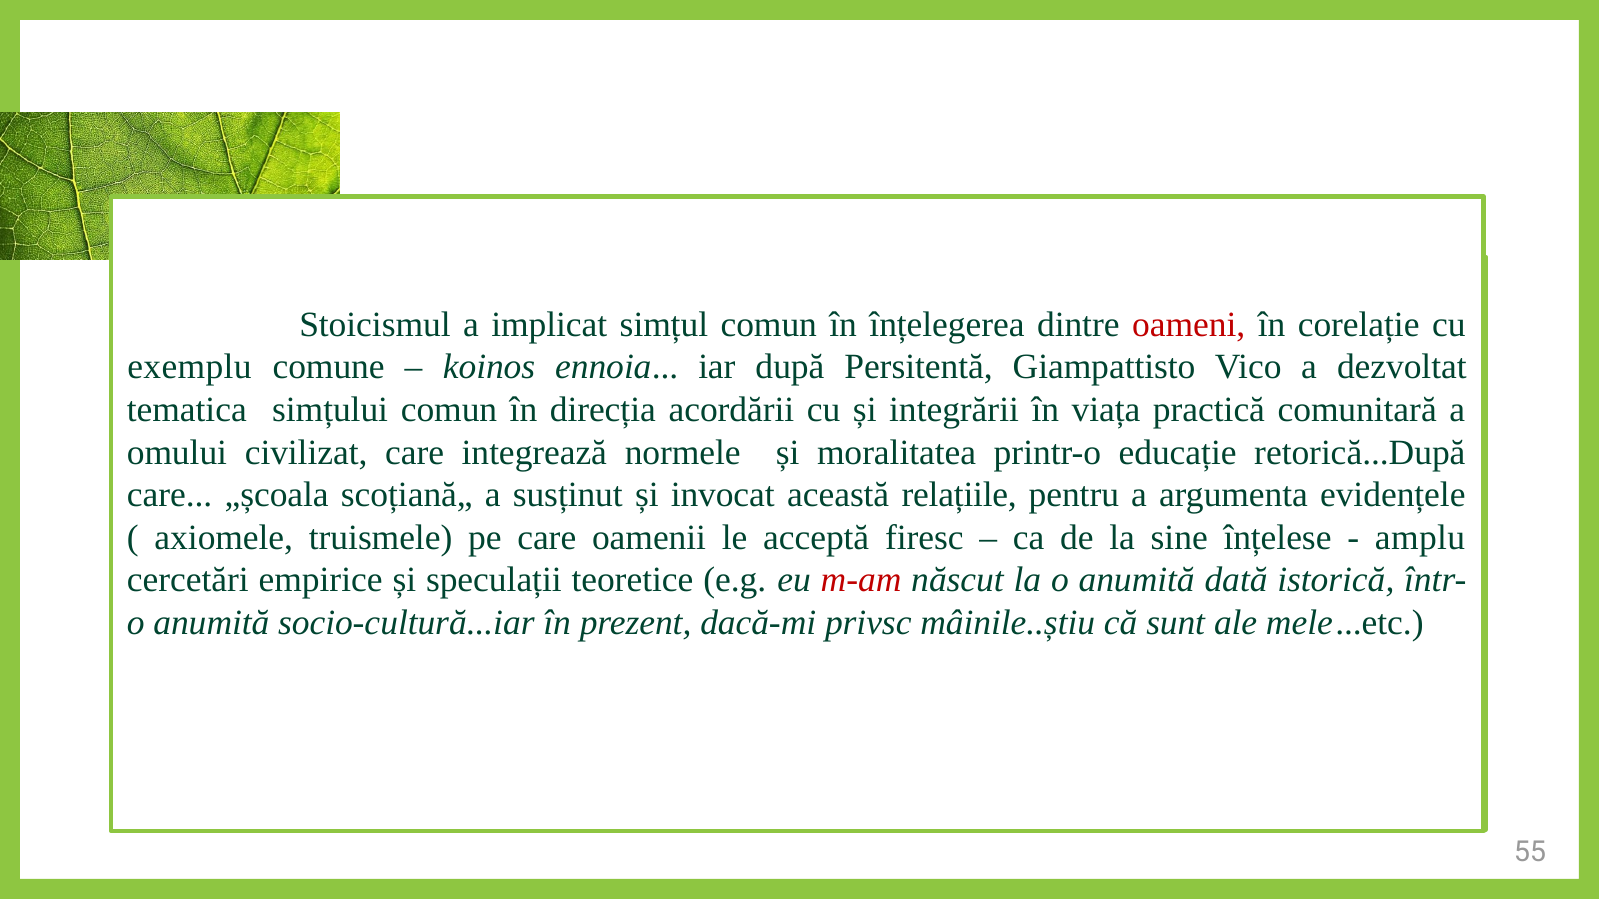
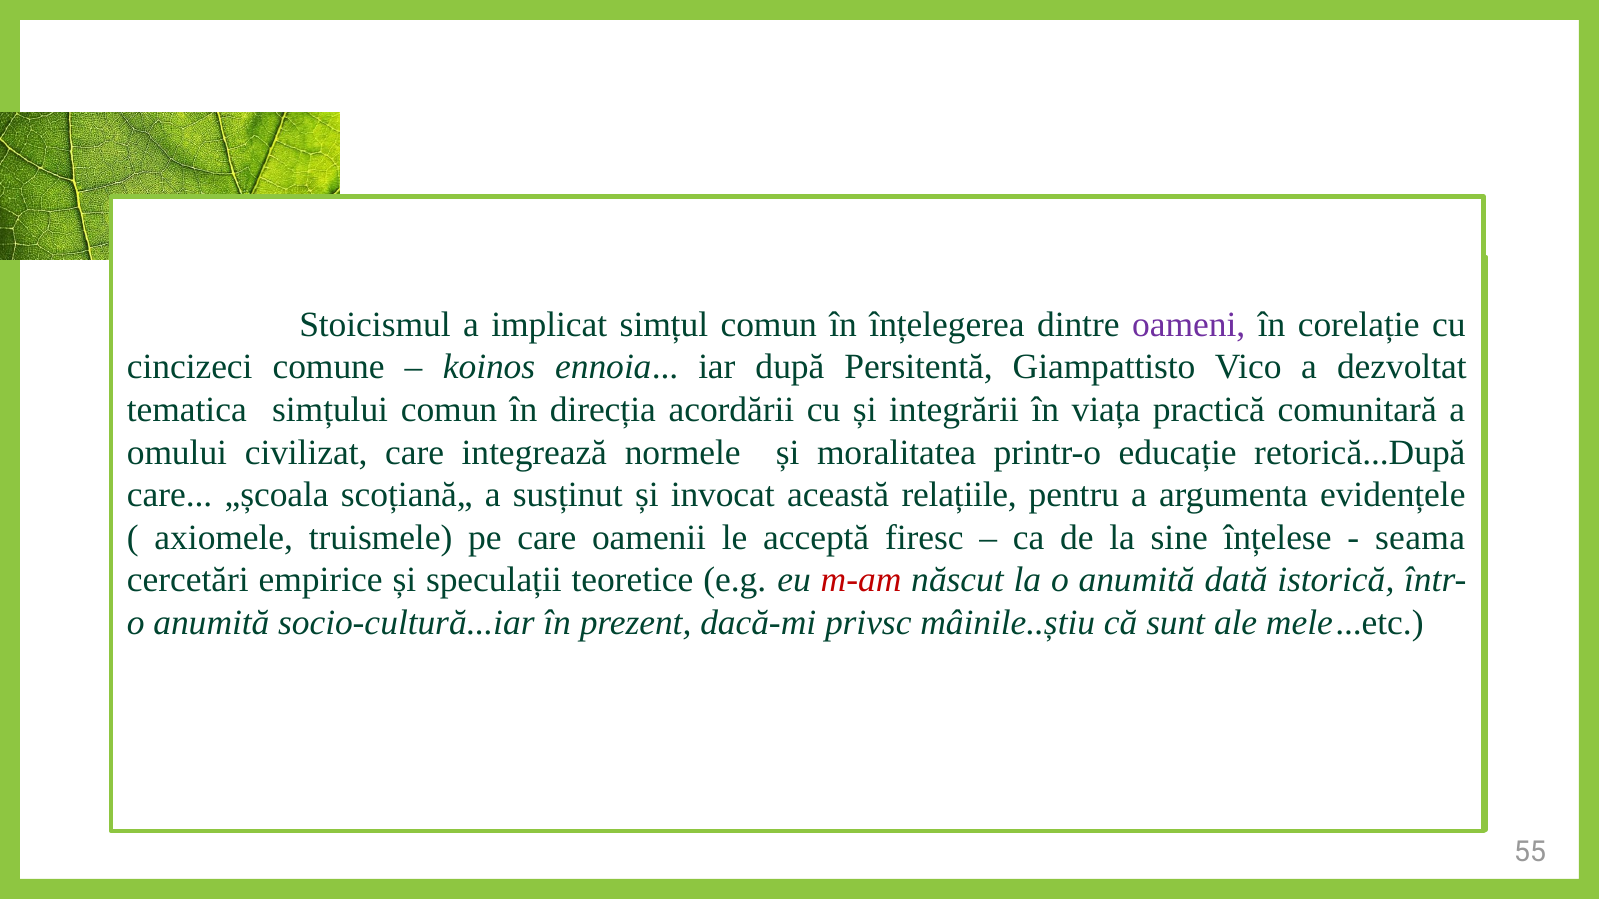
oameni colour: red -> purple (1189, 325)
exemplu: exemplu -> cincizeci (190, 367)
amplu: amplu -> seama (1420, 538)
